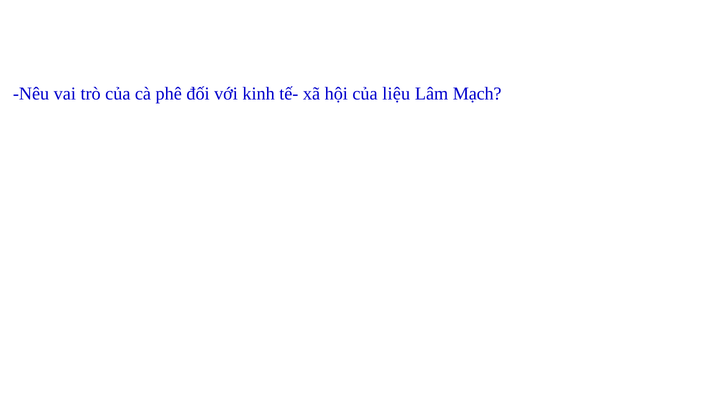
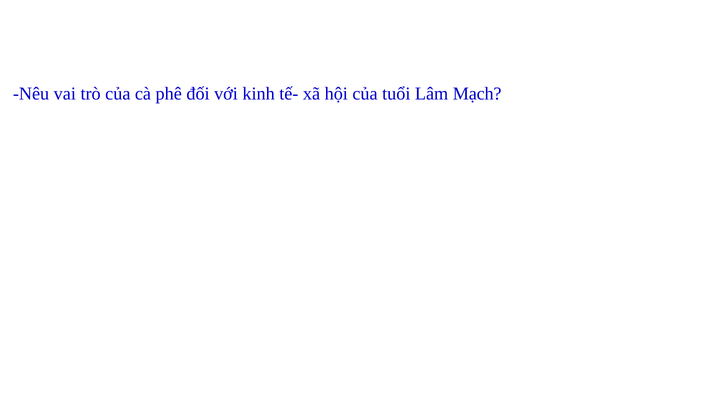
liệu: liệu -> tuổi (396, 94)
